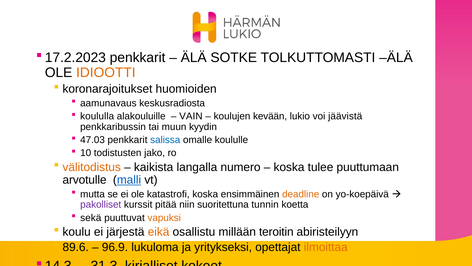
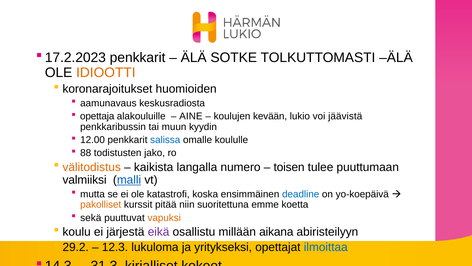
koululla: koululla -> opettaja (97, 116)
VAIN: VAIN -> AINE (191, 116)
47.03: 47.03 -> 12.00 (93, 140)
10: 10 -> 88 (86, 153)
koska: koska -> toisen (289, 167)
arvotulle: arvotulle -> valmiiksi (85, 180)
deadline colour: orange -> blue (301, 194)
pakolliset colour: purple -> orange (101, 204)
tunnin: tunnin -> emme (265, 204)
eikä colour: orange -> purple (159, 232)
teroitin: teroitin -> aikana (276, 232)
89.6: 89.6 -> 29.2 (76, 247)
96.9: 96.9 -> 12.3 (115, 247)
ilmoittaa colour: orange -> blue (326, 247)
